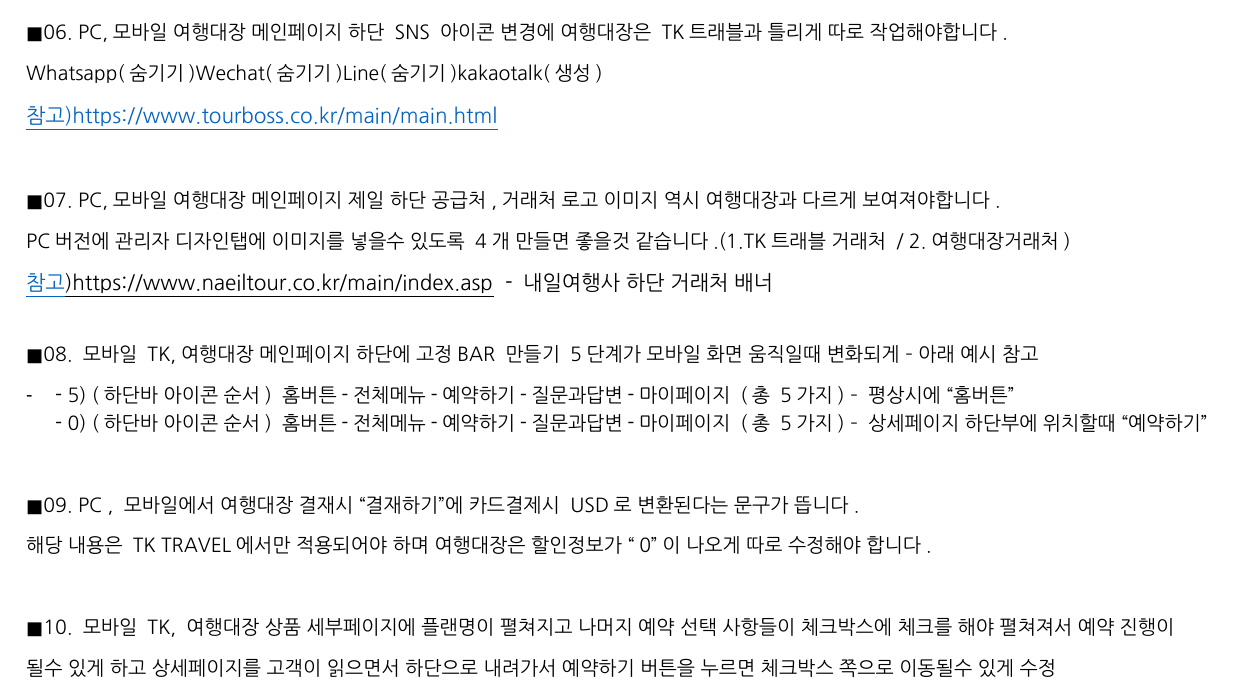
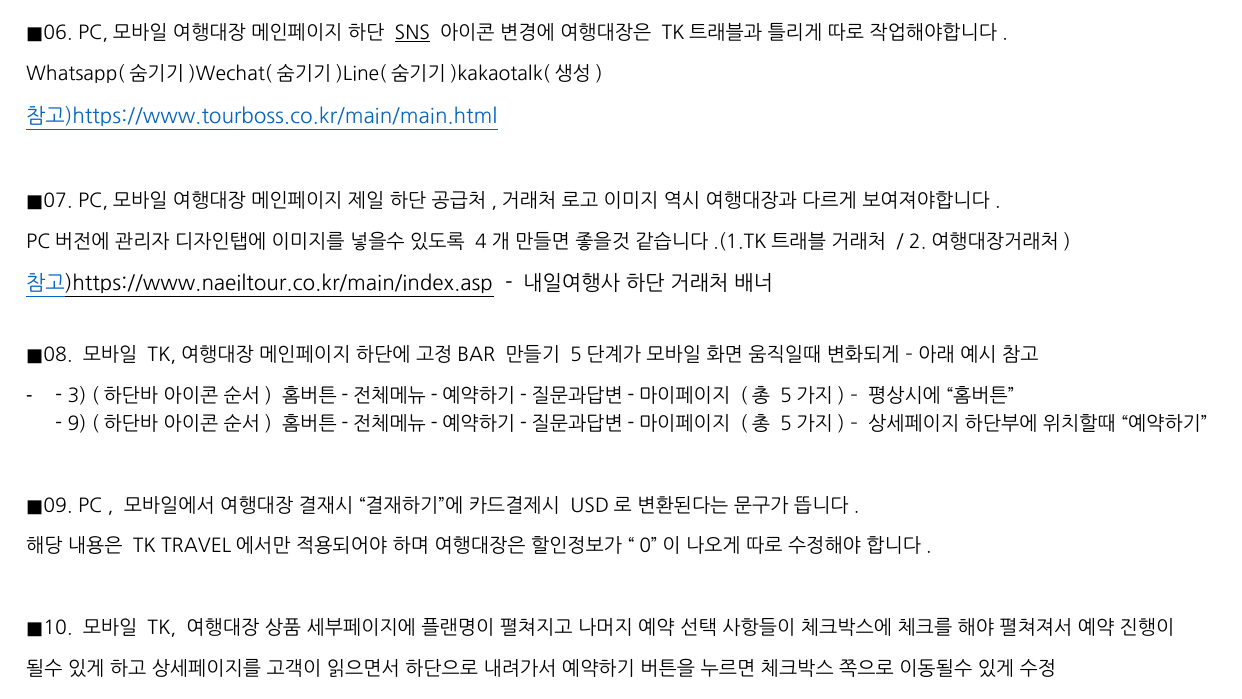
SNS underline: none -> present (412, 33)
5: 5 -> 3 (77, 396)
0: 0 -> 9 (77, 424)
